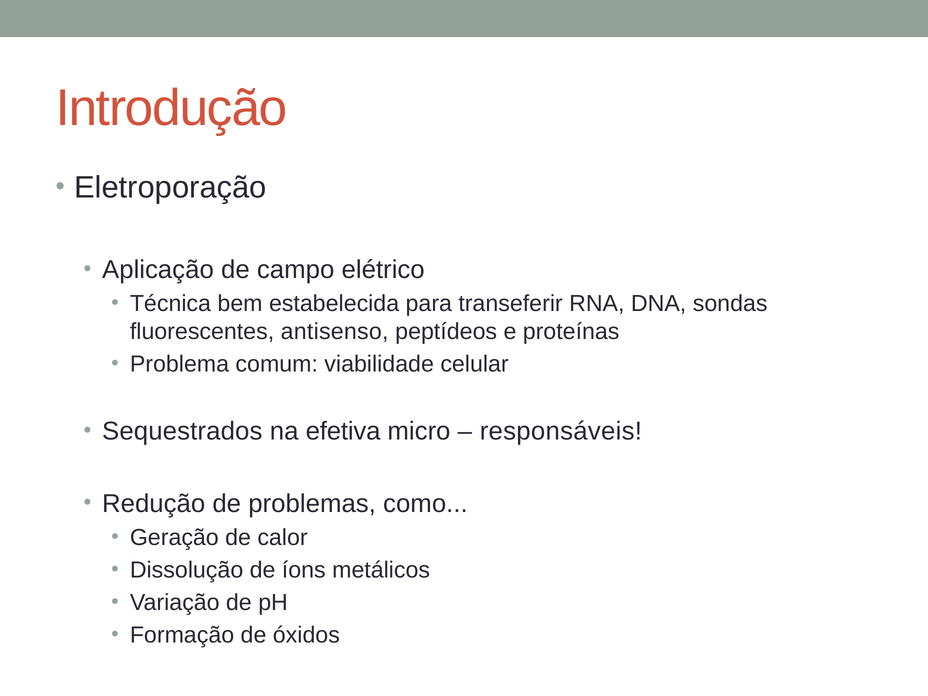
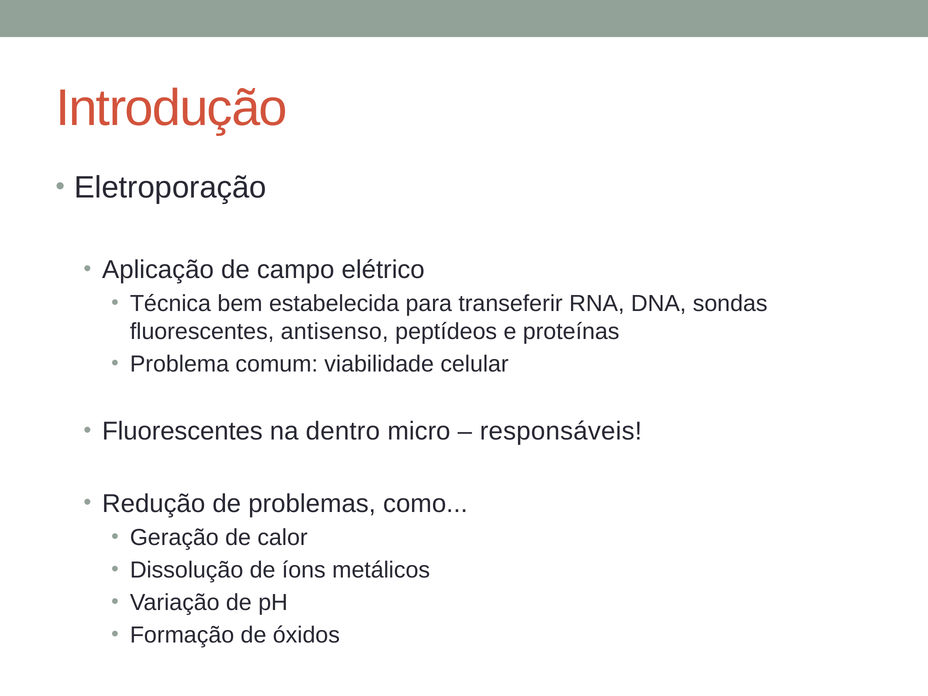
Sequestrados: Sequestrados -> Fluorescentes (182, 431)
efetiva: efetiva -> dentro (343, 431)
